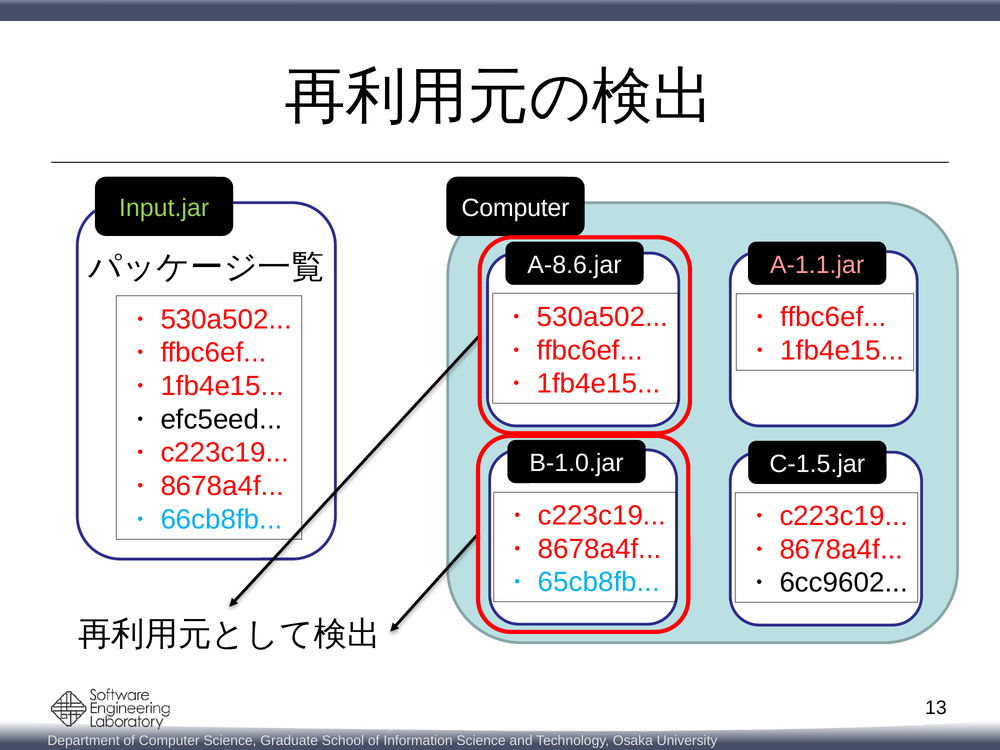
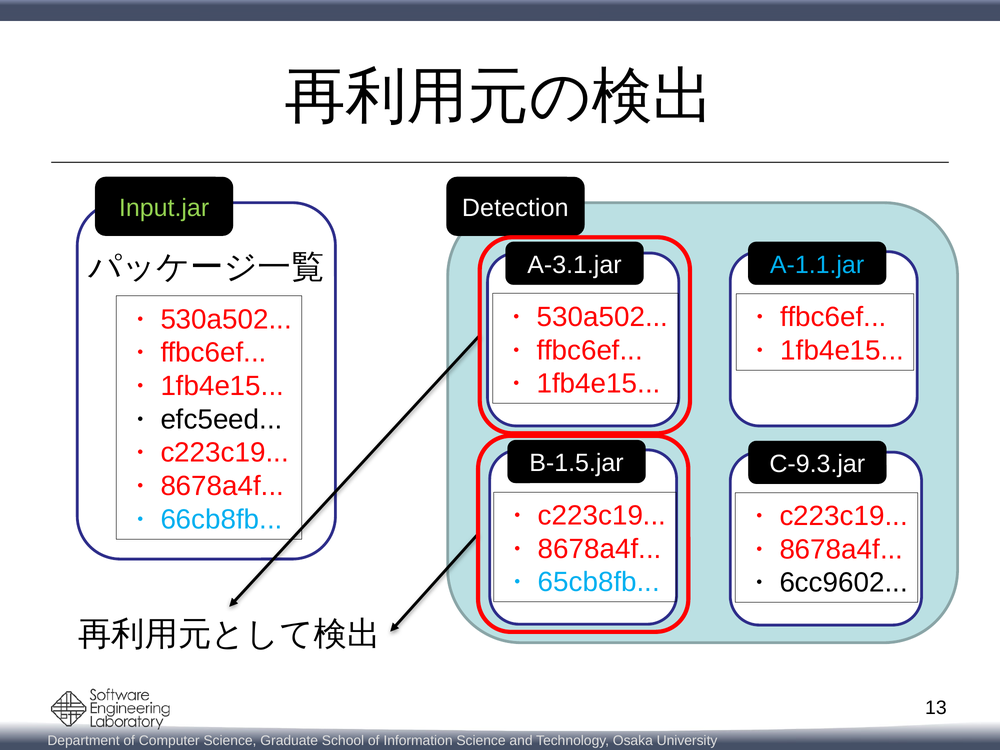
Computer: Computer -> Detection (515, 208)
A-1.1.jar colour: pink -> light blue (817, 265)
A-8.6.jar: A-8.6.jar -> A-3.1.jar (574, 265)
B-1.0.jar: B-1.0.jar -> B-1.5.jar (576, 463)
C-1.5.jar: C-1.5.jar -> C-9.3.jar (817, 464)
